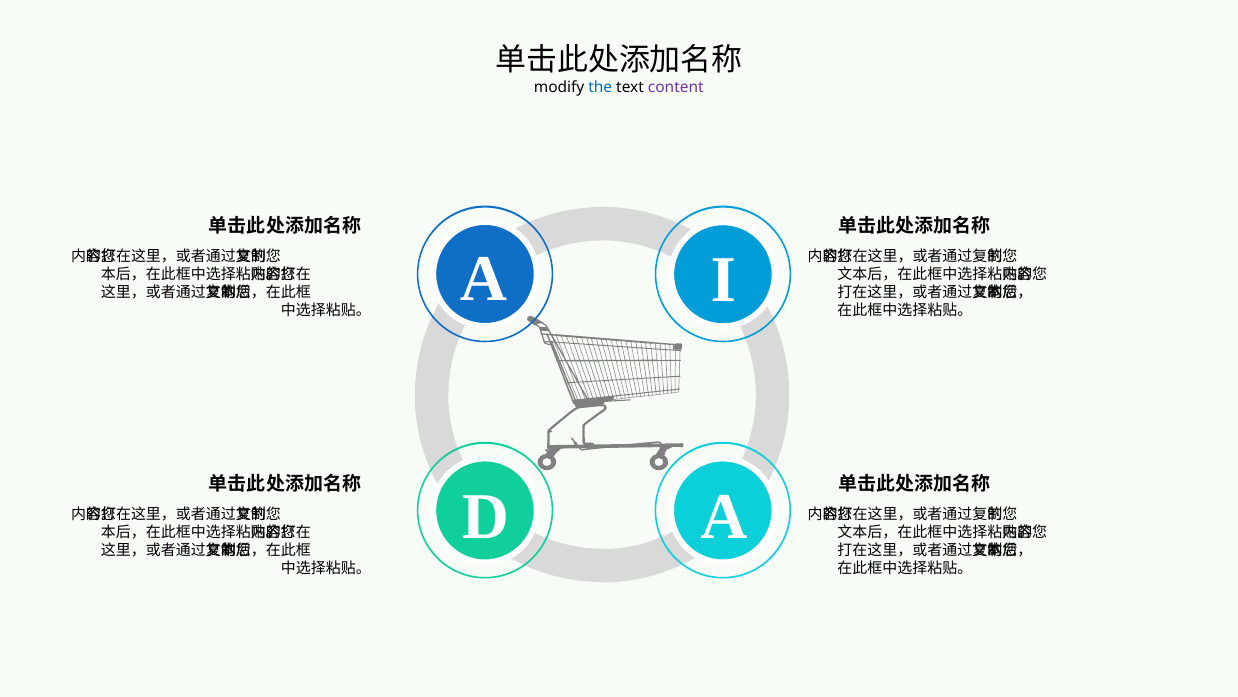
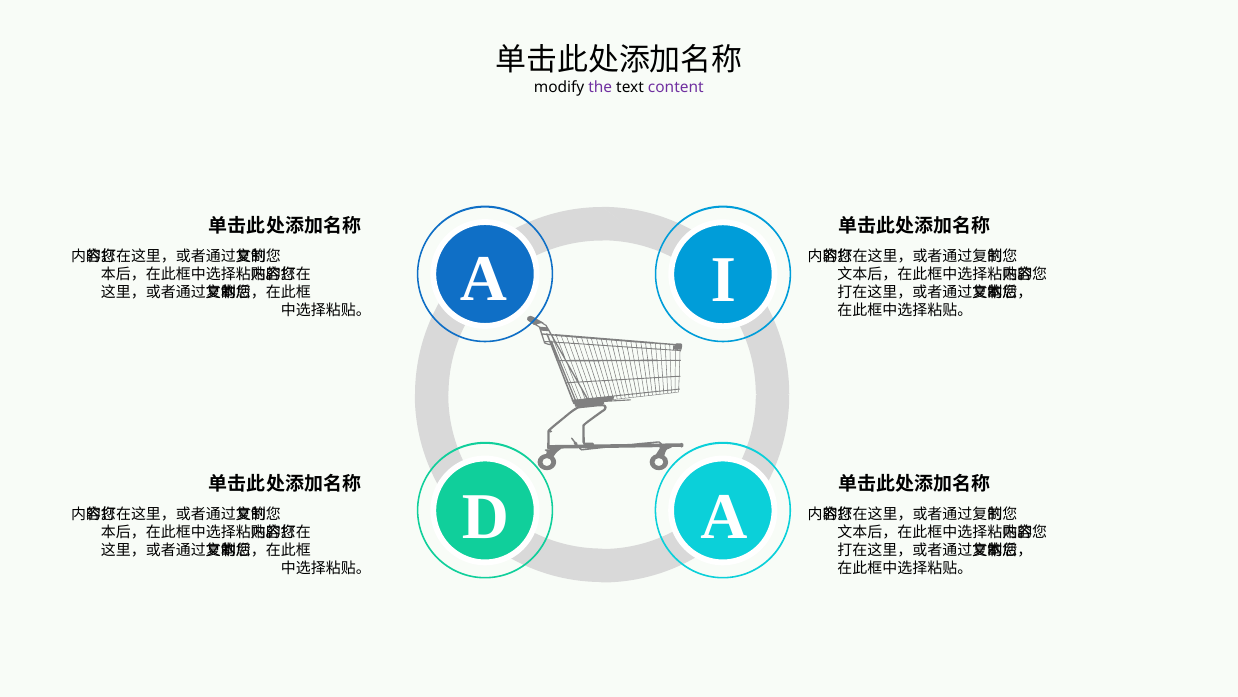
the colour: blue -> purple (600, 88)
